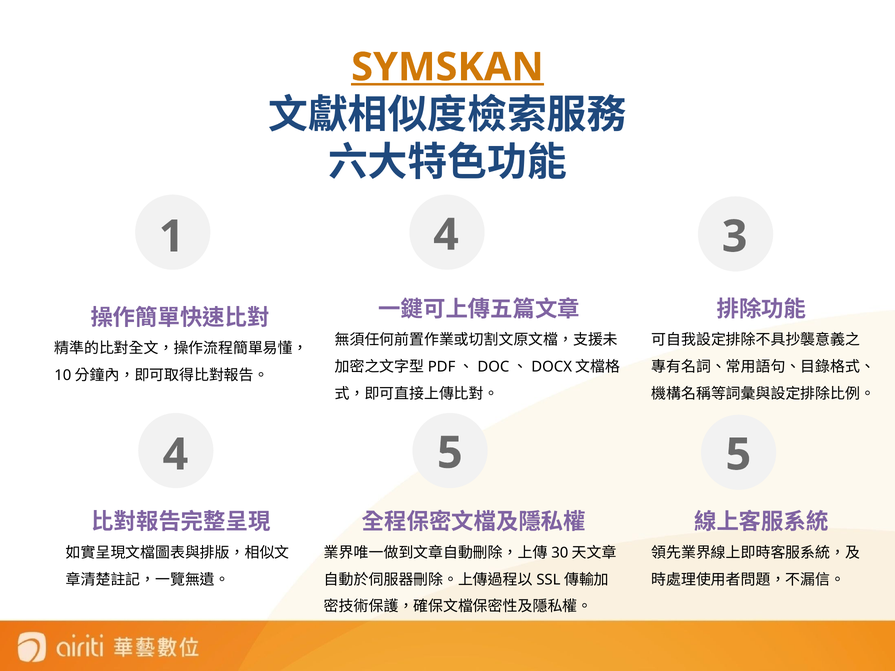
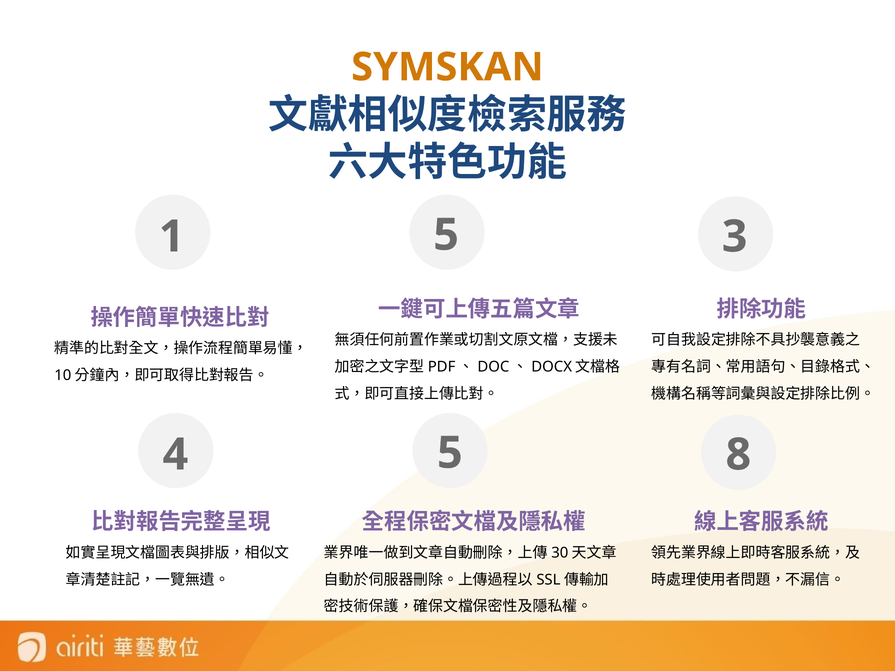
SYMSKAN underline: present -> none (447, 67)
1 4: 4 -> 5 (446, 235)
5 5: 5 -> 8 (738, 455)
